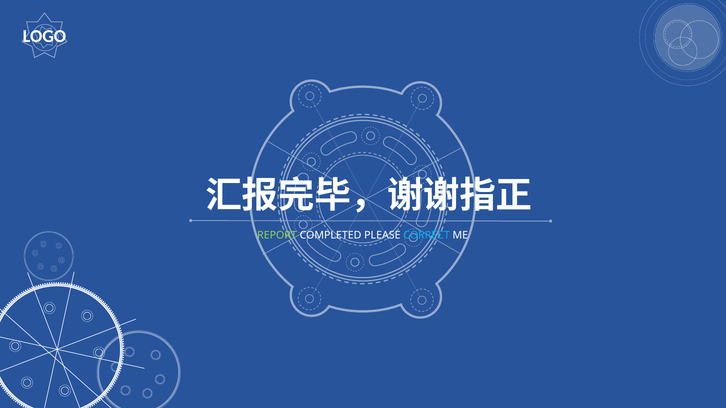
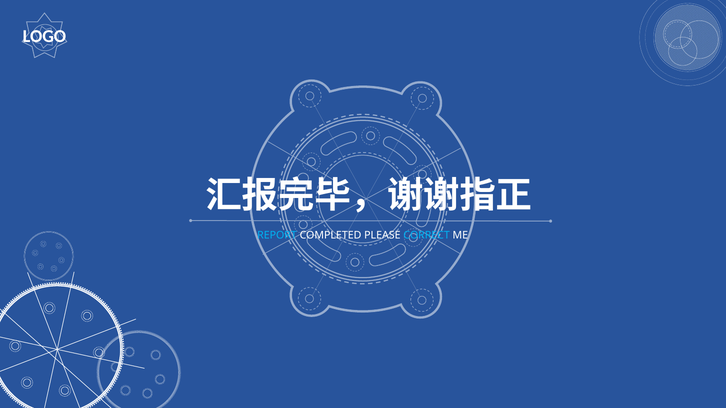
REPORT colour: light green -> light blue (277, 235)
